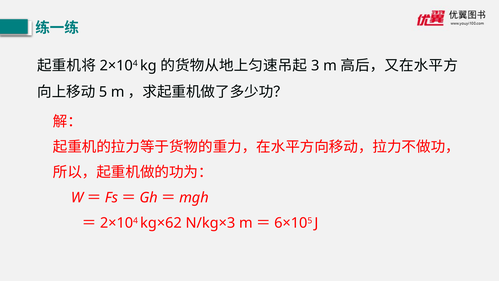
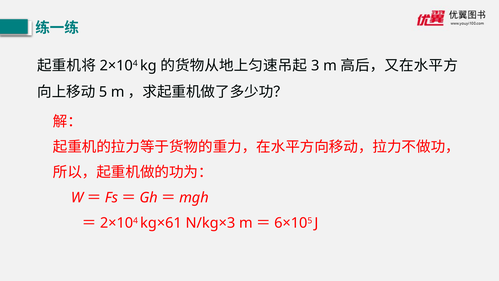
kg×62: kg×62 -> kg×61 (161, 223)
